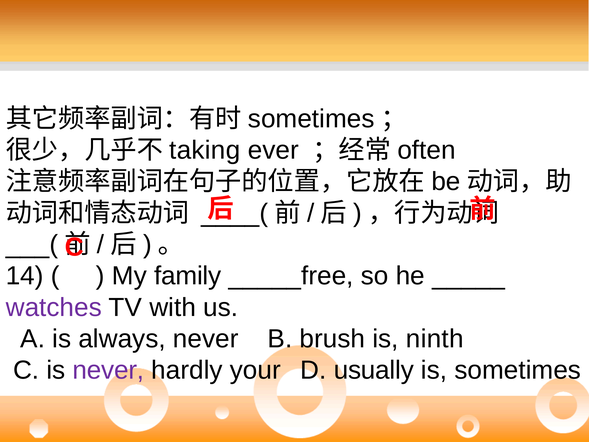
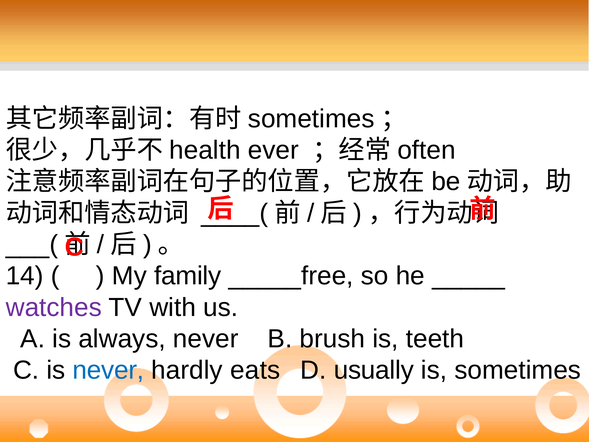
taking: taking -> health (205, 150)
ninth: ninth -> teeth (435, 339)
never colour: purple -> blue (108, 370)
your: your -> eats (255, 370)
